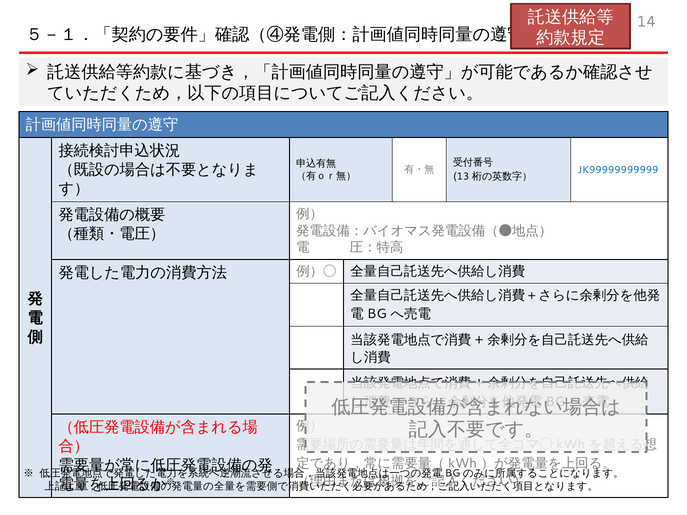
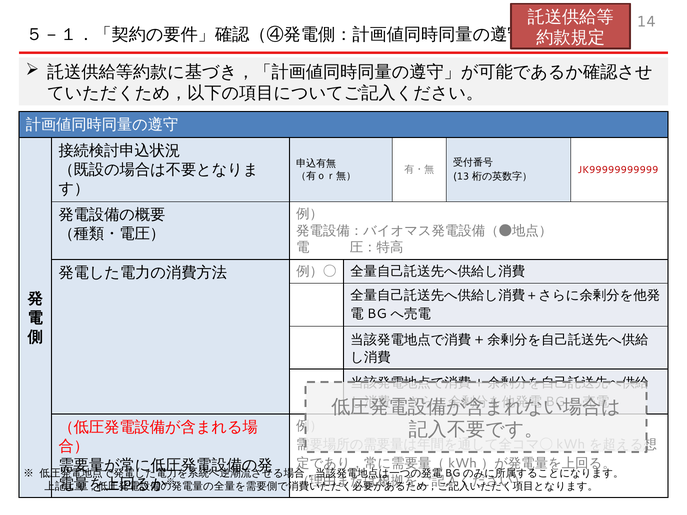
JK99999999999 colour: blue -> red (618, 170)
